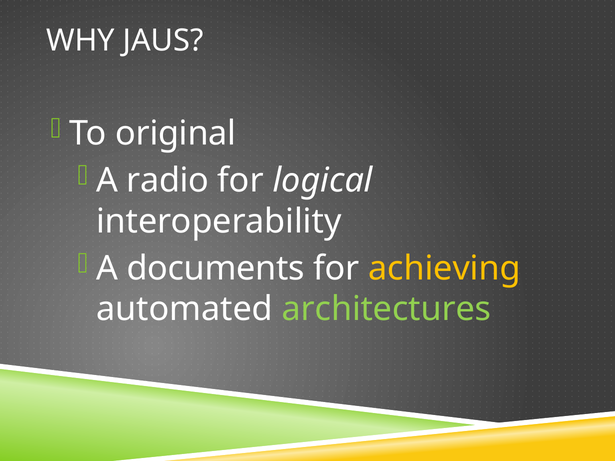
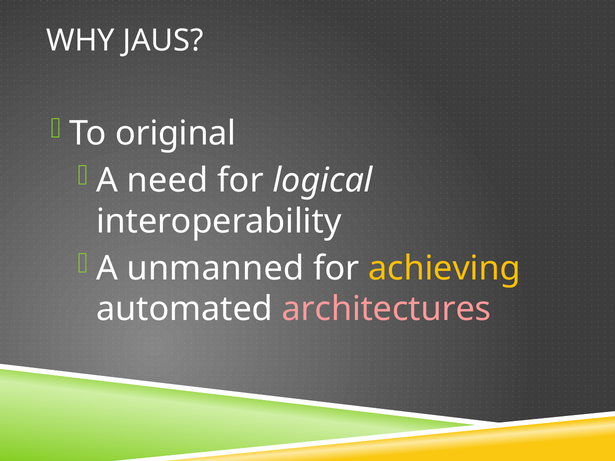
radio: radio -> need (167, 181)
documents: documents -> unmanned (215, 268)
architectures colour: light green -> pink (386, 309)
